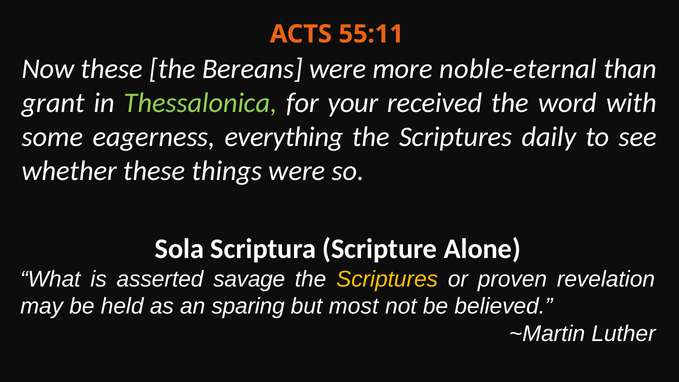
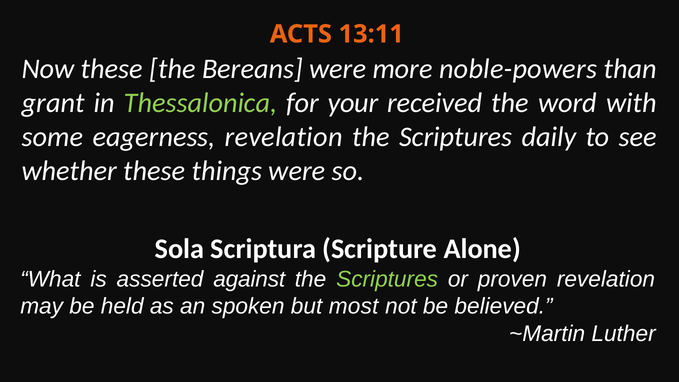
55:11: 55:11 -> 13:11 (371, 34)
noble-eternal: noble-eternal -> noble-powers (518, 69)
eagerness everything: everything -> revelation (284, 137)
savage: savage -> against (249, 279)
Scriptures colour: yellow -> light green (387, 279)
sparing: sparing -> spoken (248, 306)
